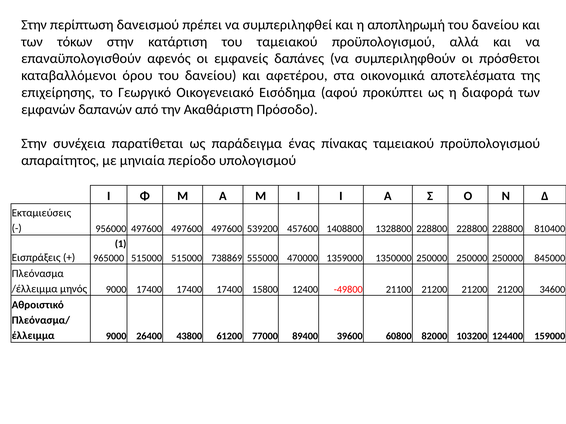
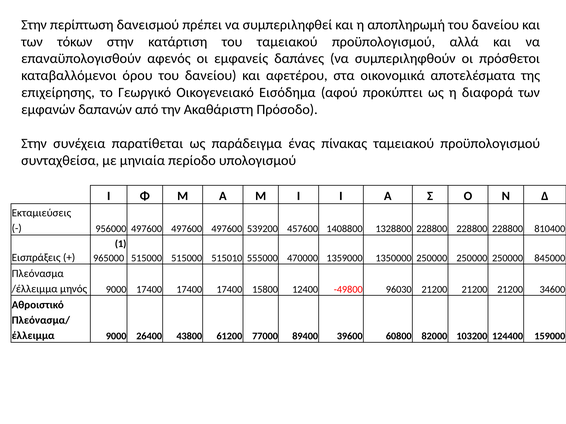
απαραίτητος: απαραίτητος -> συνταχθείσα (60, 161)
738869: 738869 -> 515010 (227, 258)
21100: 21100 -> 96030 (399, 290)
